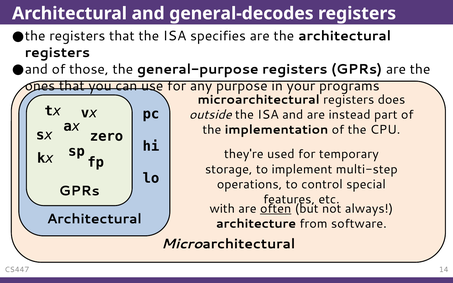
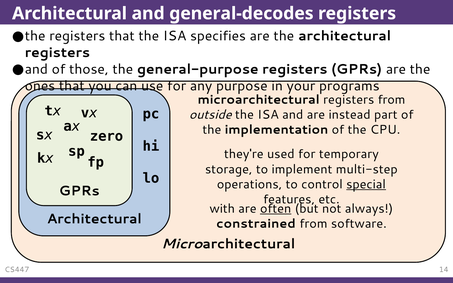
registers does: does -> from (392, 100)
special underline: none -> present (366, 184)
architecture: architecture -> constrained (256, 224)
